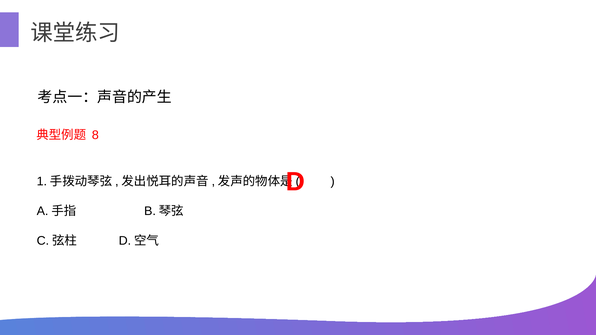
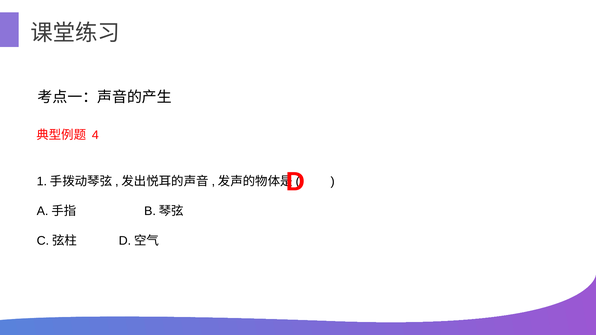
8: 8 -> 4 (95, 135)
